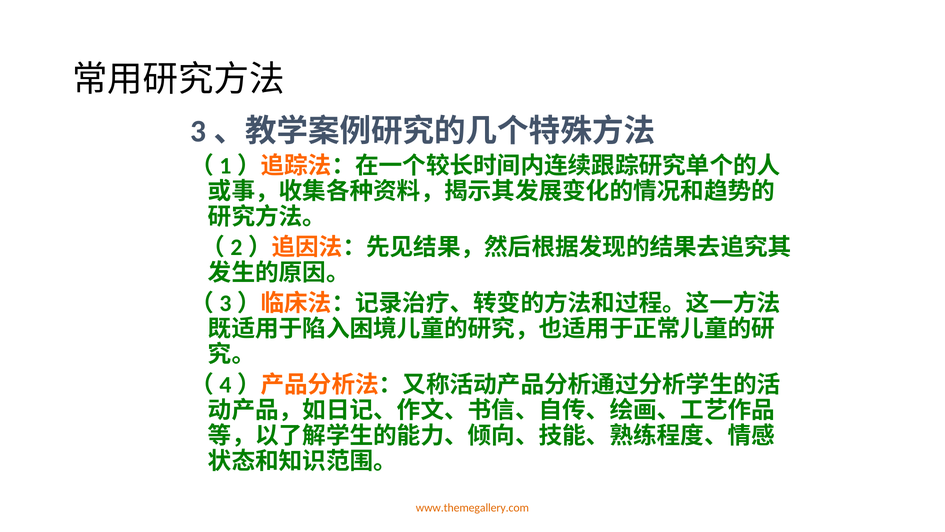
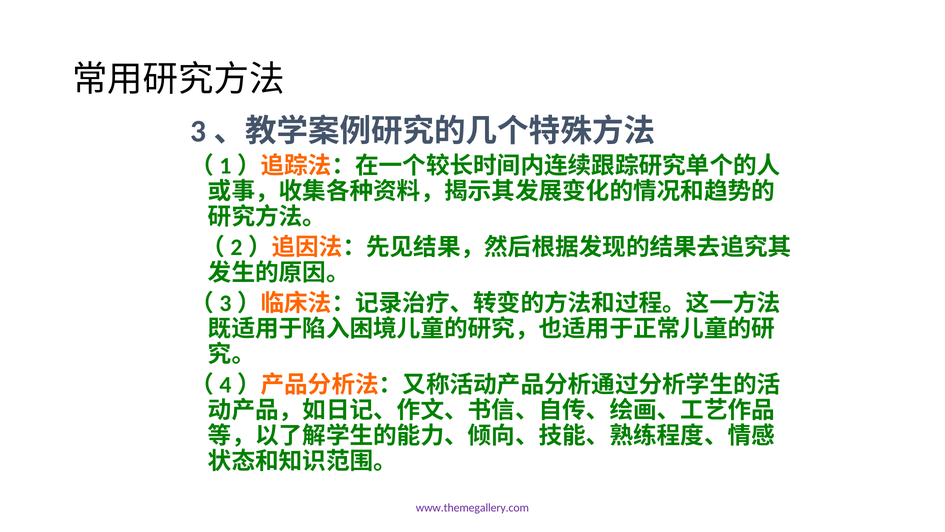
www.themegallery.com colour: orange -> purple (472, 508)
